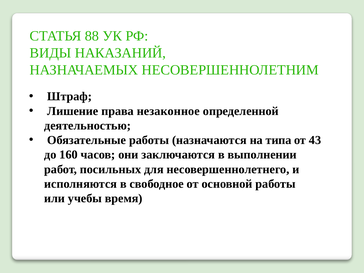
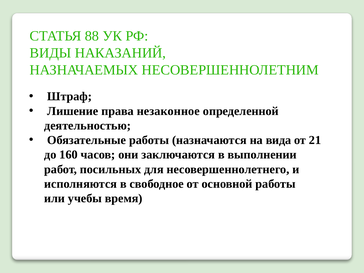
типа: типа -> вида (279, 140)
43: 43 -> 21 (315, 140)
